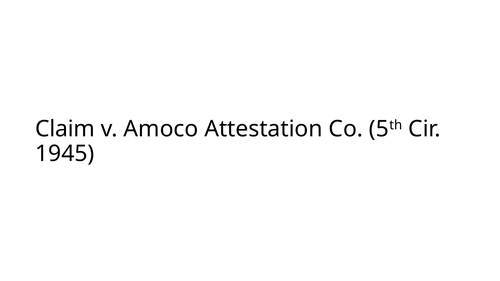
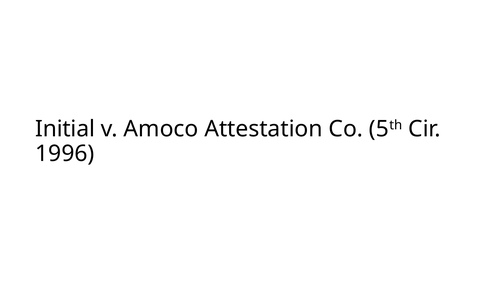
Claim: Claim -> Initial (65, 129)
1945: 1945 -> 1996 (65, 154)
